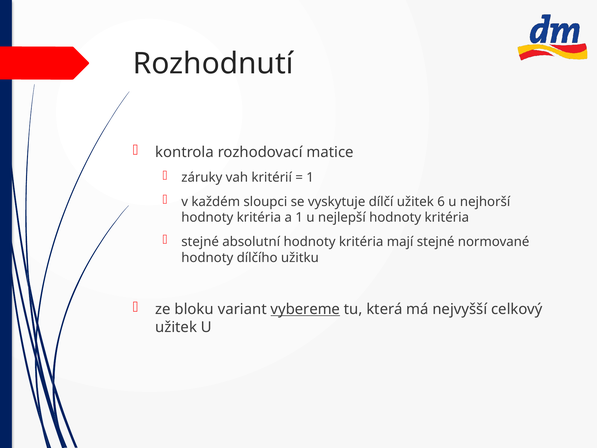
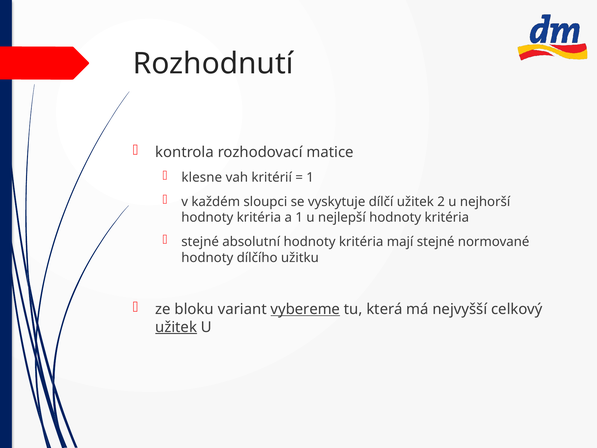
záruky: záruky -> klesne (202, 177)
6: 6 -> 2 (441, 202)
užitek underline: none -> present (176, 327)
